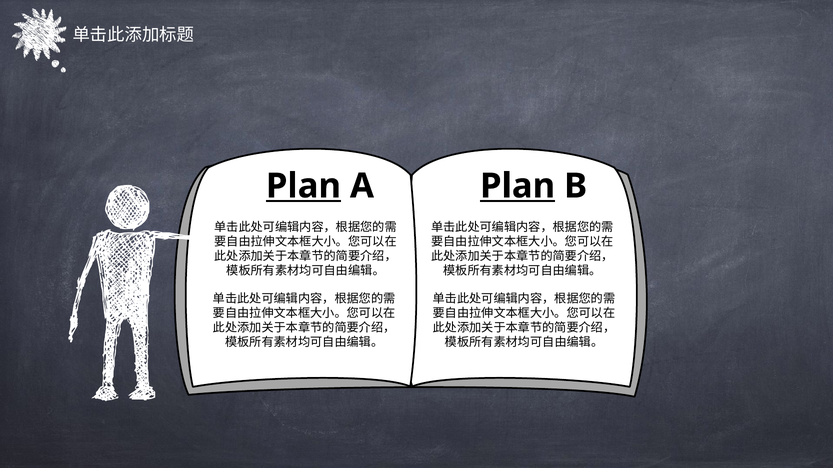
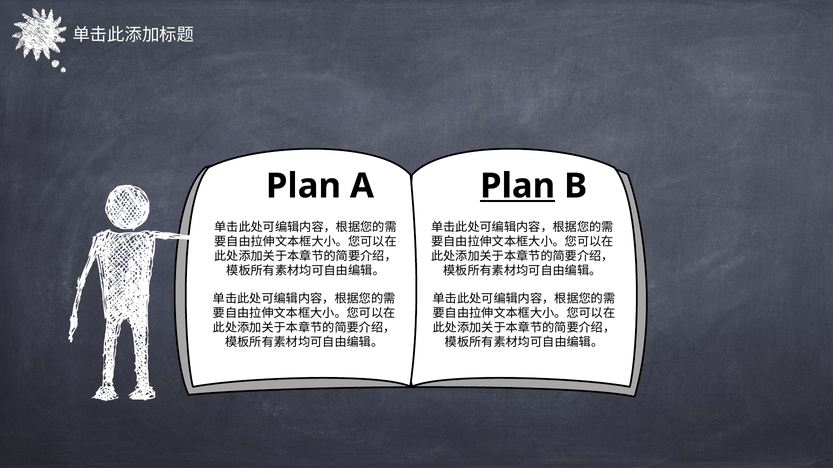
Plan underline: present -> none (303, 186)
